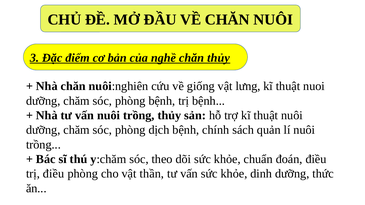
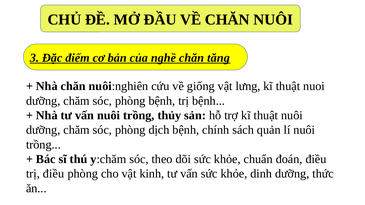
chăn thủy: thủy -> tăng (218, 58)
thần: thần -> kinh (152, 174)
